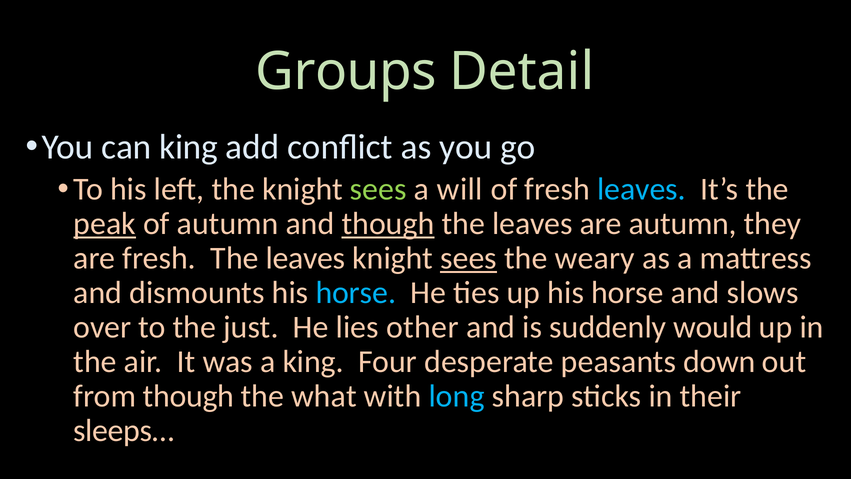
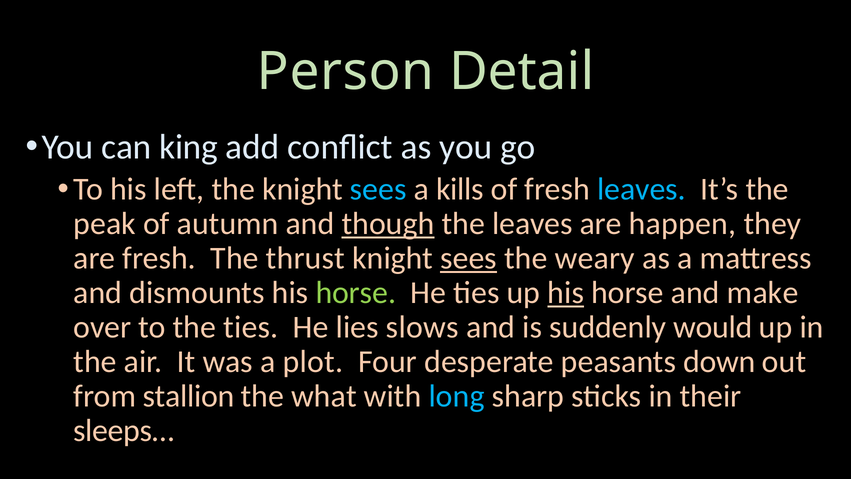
Groups: Groups -> Person (346, 71)
sees colour: light green -> light blue (378, 189)
will: will -> kills (460, 189)
peak underline: present -> none (105, 224)
are autumn: autumn -> happen (683, 224)
fresh The leaves: leaves -> thrust (305, 258)
horse colour: light blue -> light green (356, 293)
his underline: none -> present (566, 293)
slows: slows -> make (763, 293)
the just: just -> ties (251, 327)
other: other -> slows (422, 327)
a king: king -> plot (313, 362)
from though: though -> stallion (188, 396)
